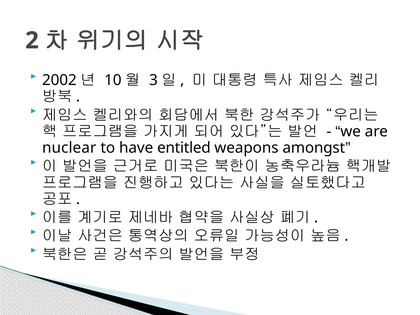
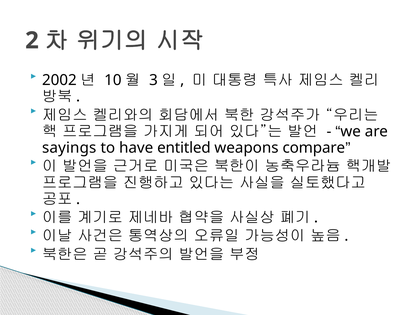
nuclear: nuclear -> sayings (69, 148)
amongst: amongst -> compare (314, 148)
